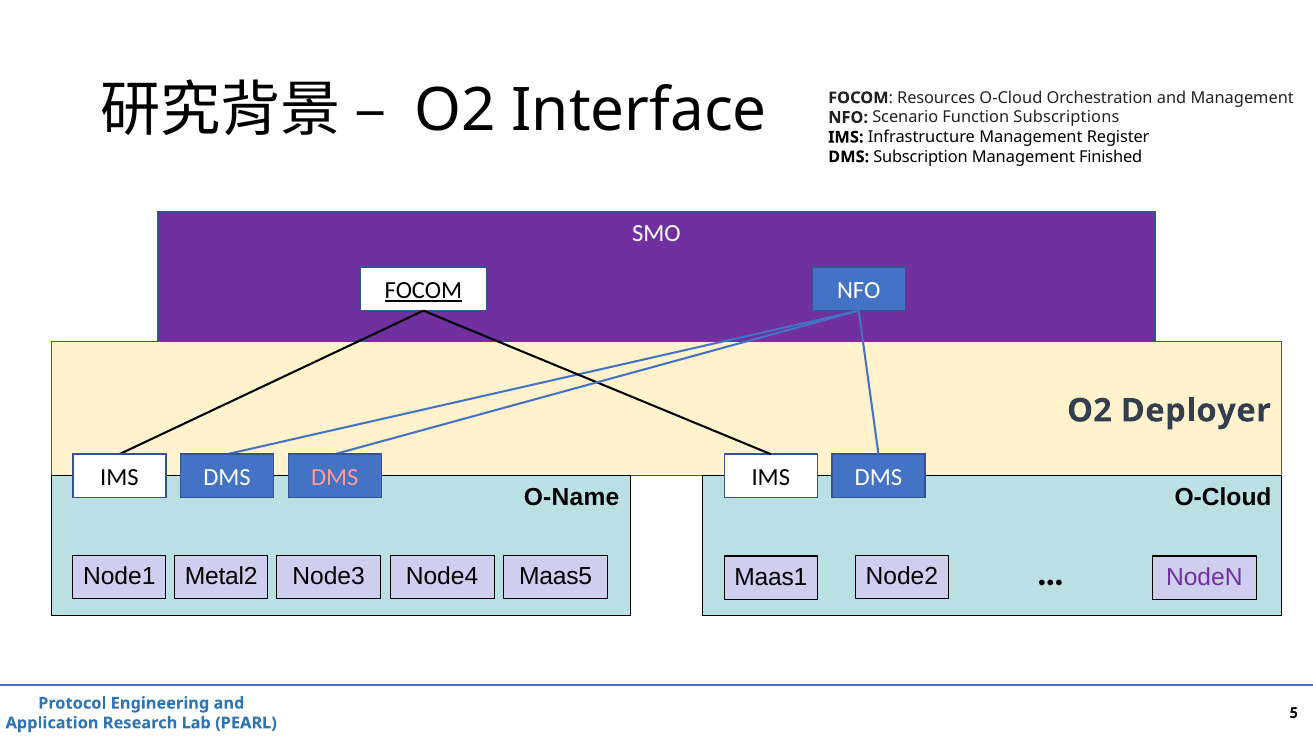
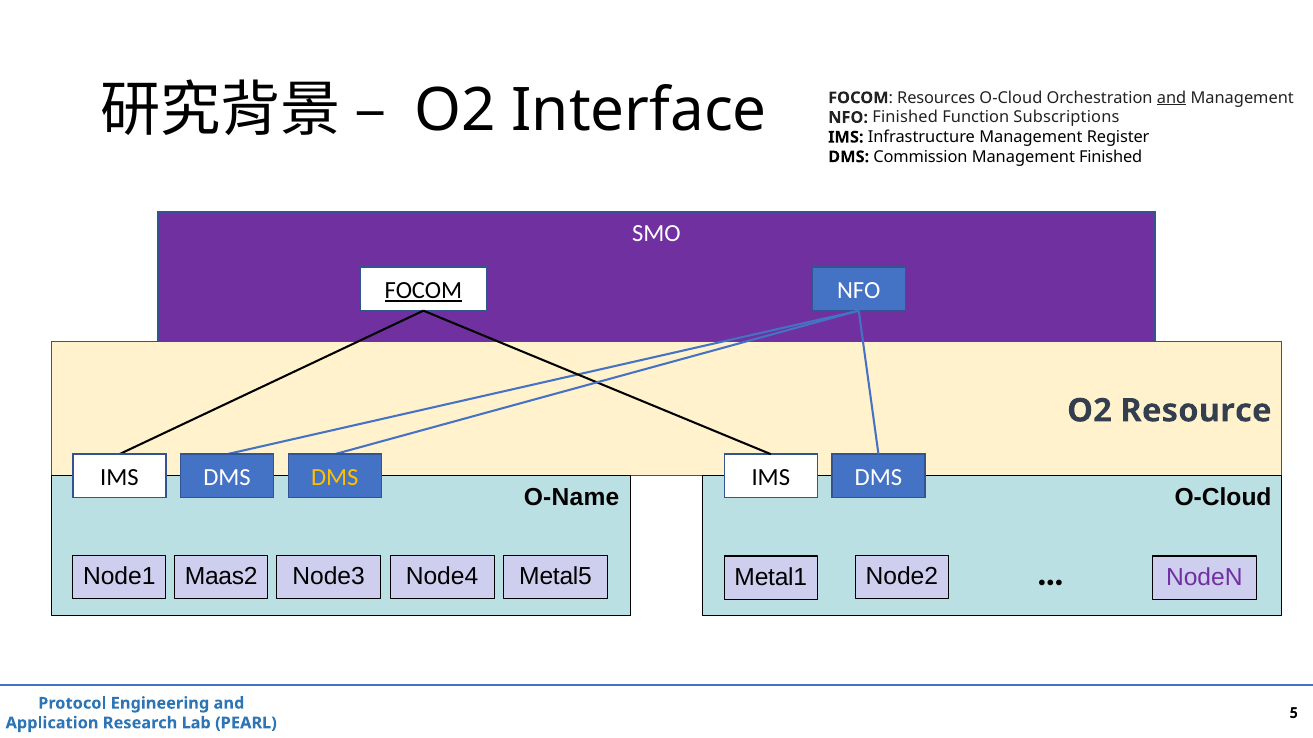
and underline: none -> present (1172, 98)
NFO Scenario: Scenario -> Finished (905, 118)
Subscription: Subscription -> Commission (920, 157)
Deployer: Deployer -> Resource (1196, 411)
DMS colour: pink -> yellow (335, 478)
Metal2: Metal2 -> Maas2 (221, 577)
Maas5: Maas5 -> Metal5 (556, 577)
Maas1: Maas1 -> Metal1 (771, 578)
